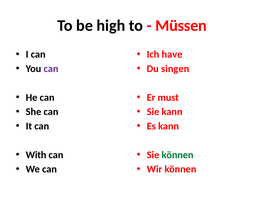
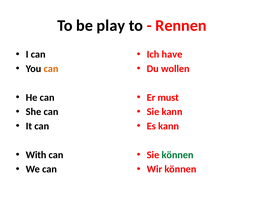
high: high -> play (111, 26)
Müssen: Müssen -> Rennen (181, 26)
can colour: purple -> orange (51, 69)
singen: singen -> wollen (175, 69)
